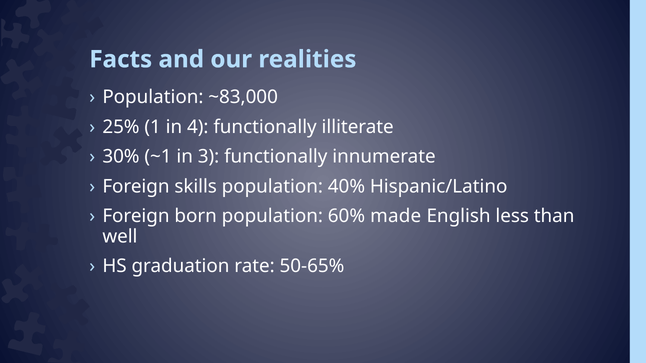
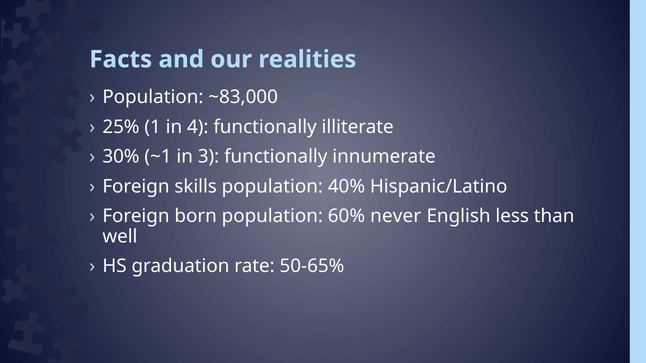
made: made -> never (396, 216)
